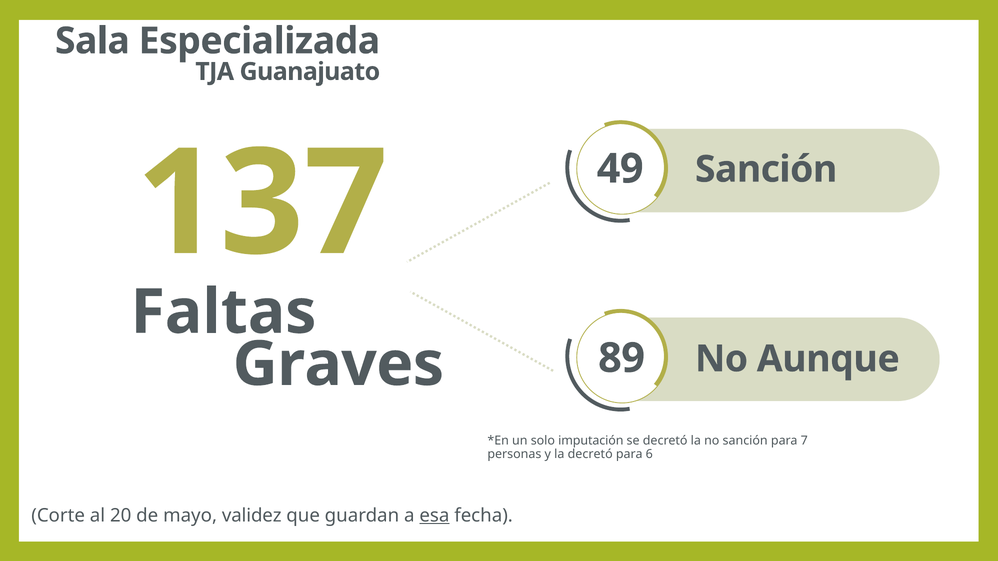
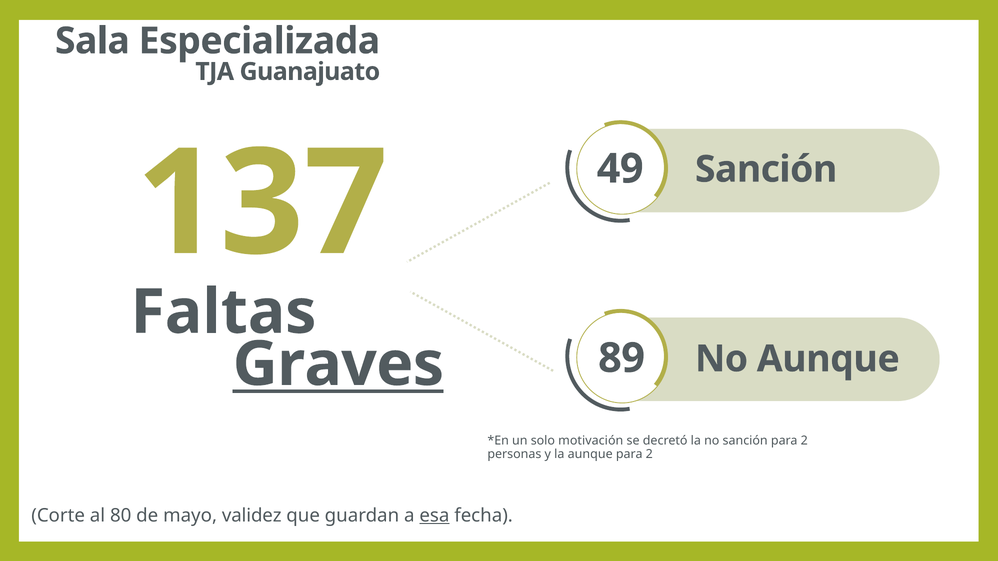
Graves underline: none -> present (338, 365)
imputación: imputación -> motivación (591, 441)
sanción para 7: 7 -> 2 (804, 441)
la decretó: decretó -> aunque (590, 454)
6: 6 -> 2 (649, 454)
20: 20 -> 80 (121, 516)
